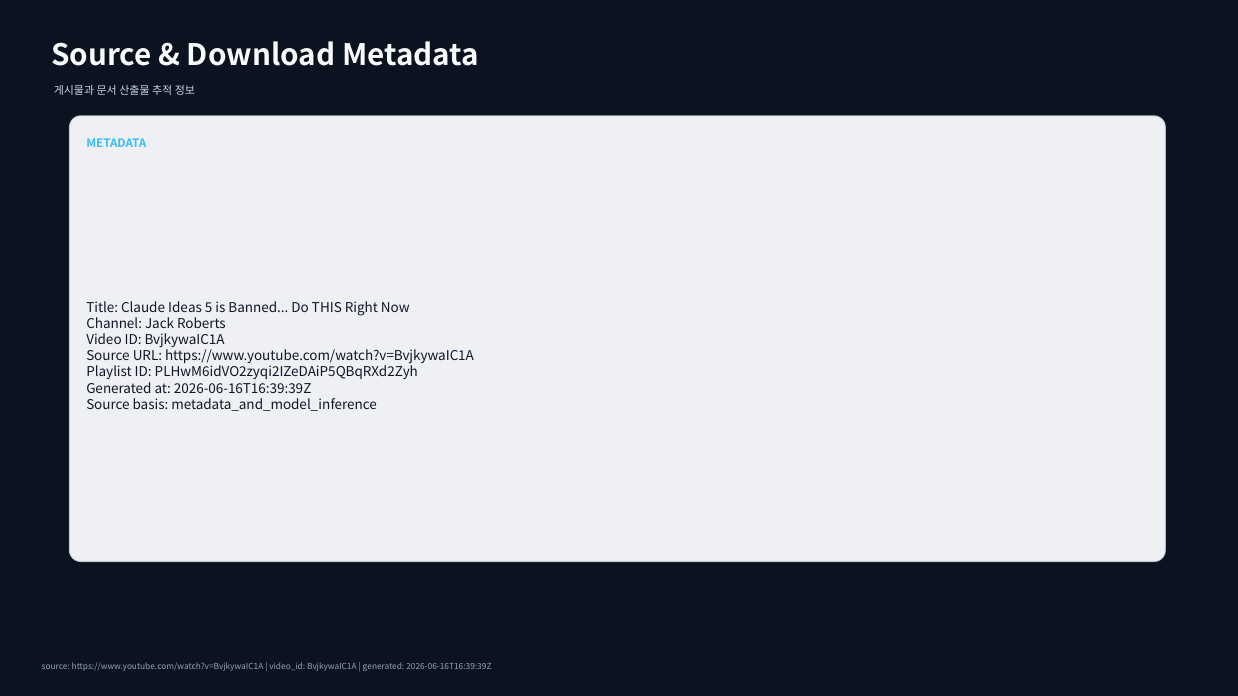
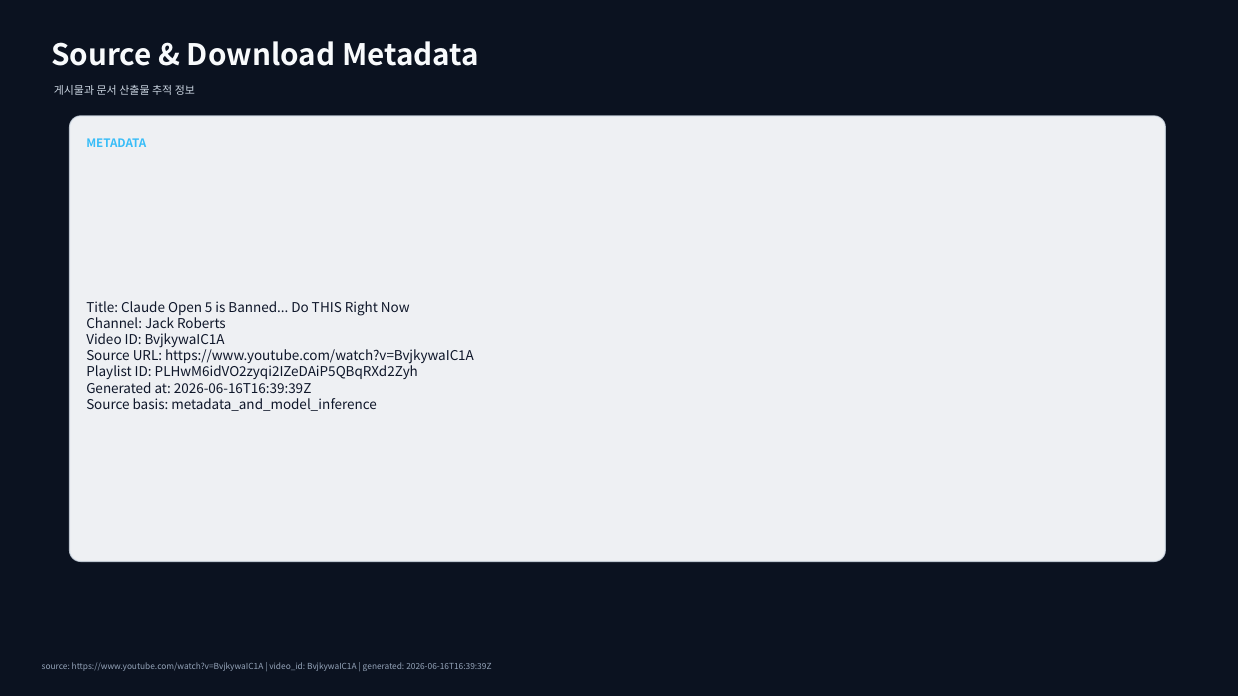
Ideas: Ideas -> Open (185, 308)
